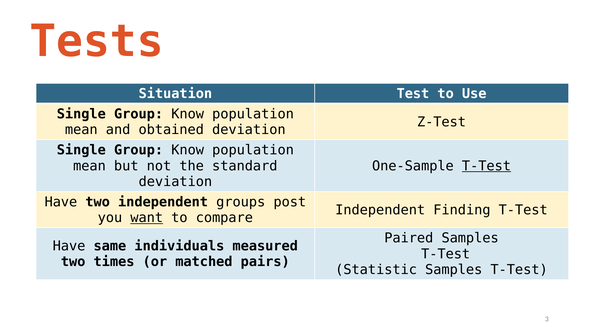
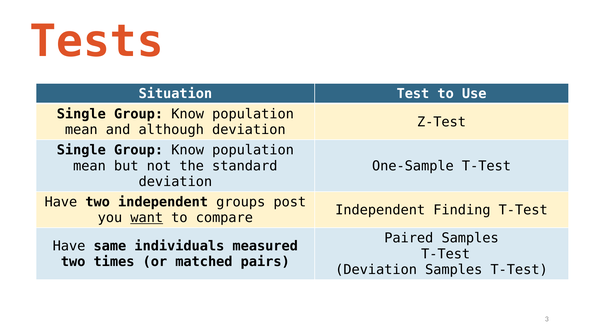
obtained: obtained -> although (171, 130)
T-Test underline: present -> none (486, 166)
Statistic: Statistic -> Deviation (376, 270)
